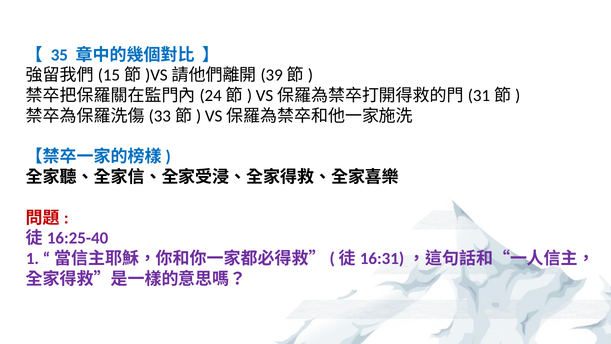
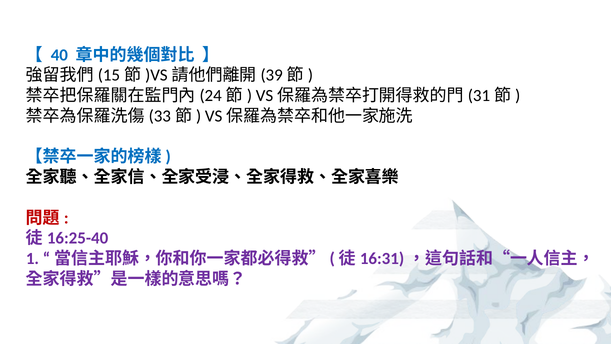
35: 35 -> 40 (59, 55)
